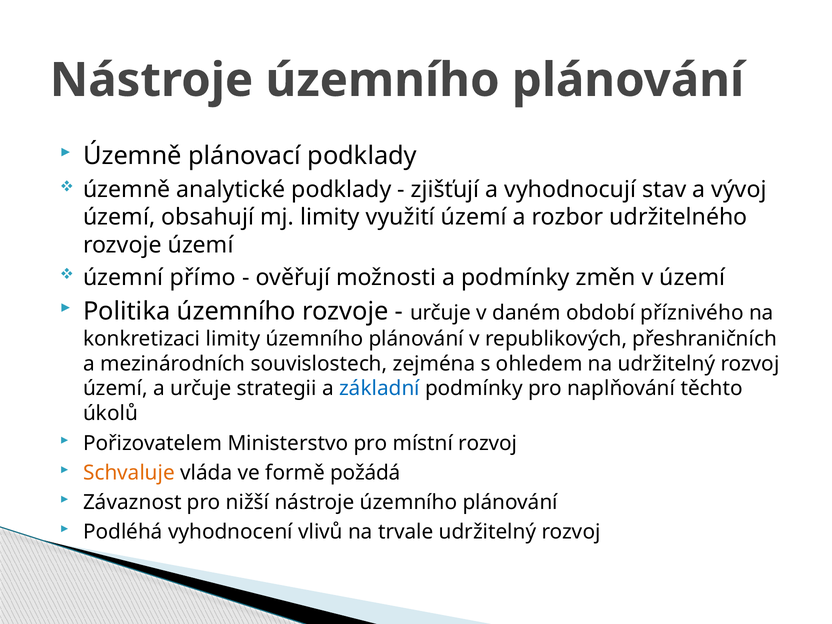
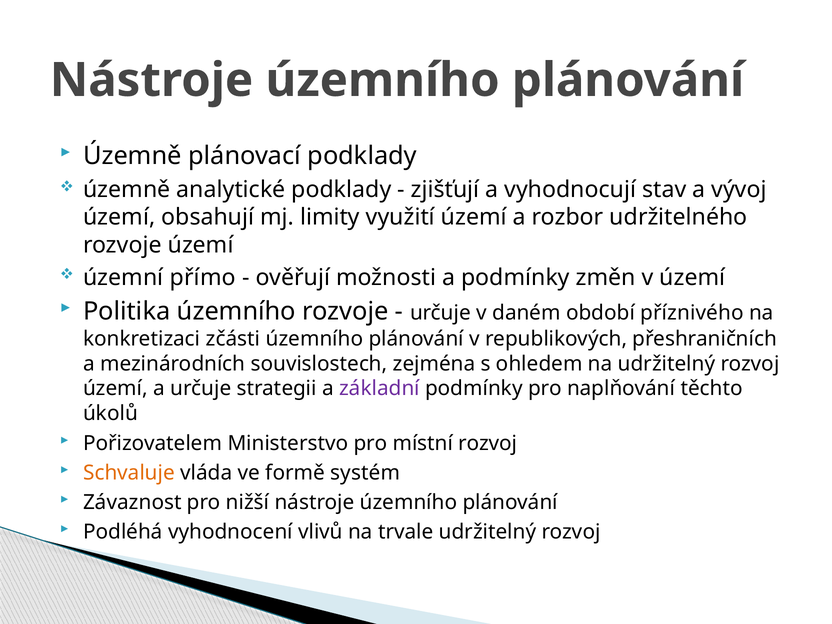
konkretizaci limity: limity -> zčásti (233, 339)
základní colour: blue -> purple (379, 389)
požádá: požádá -> systém (365, 473)
